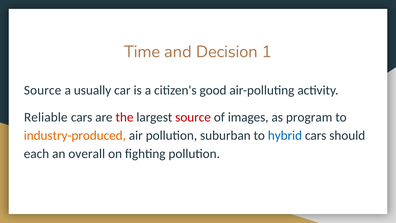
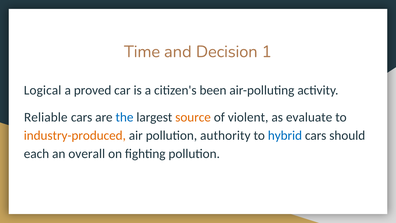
Source: Source -> Logical (43, 90)
usually: usually -> proved (93, 90)
good: good -> been (213, 90)
the colour: red -> blue (125, 117)
source colour: red -> orange (193, 117)
images: images -> violent (248, 117)
program: program -> evaluate (309, 117)
suburban: suburban -> authority (225, 135)
